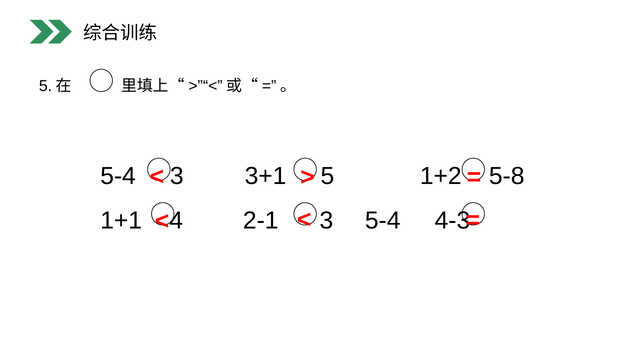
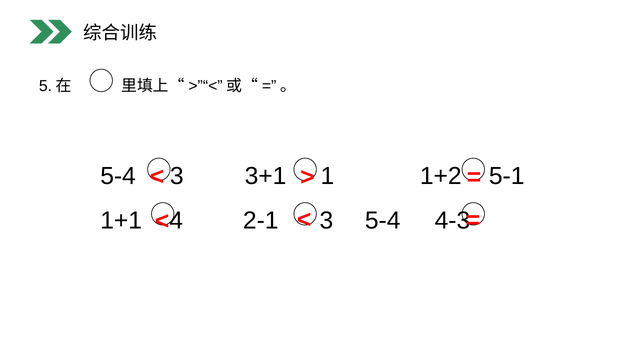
5: 5 -> 1 (327, 176)
5-8: 5-8 -> 5-1 (507, 176)
